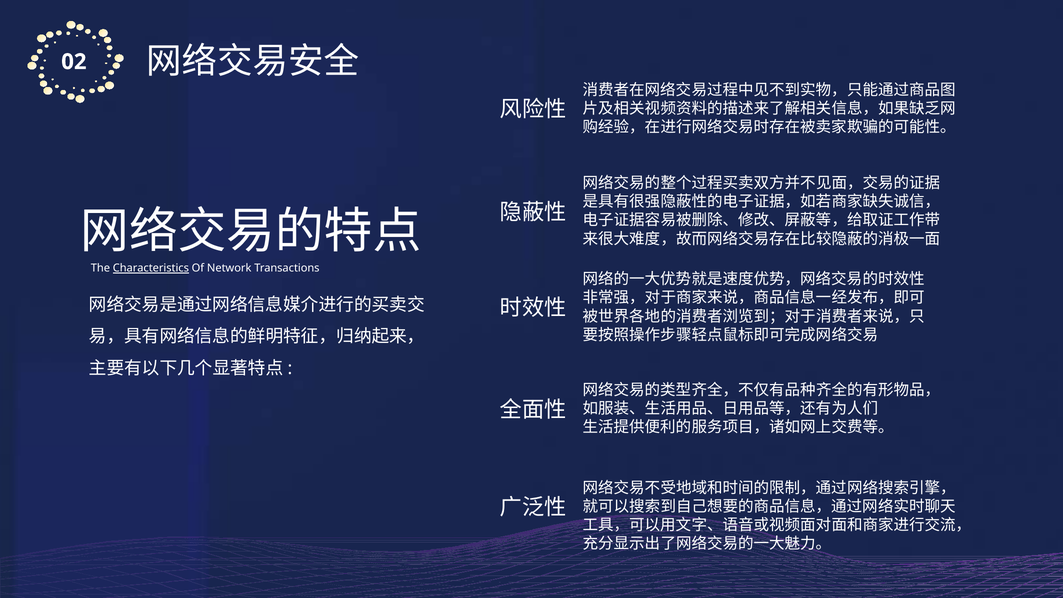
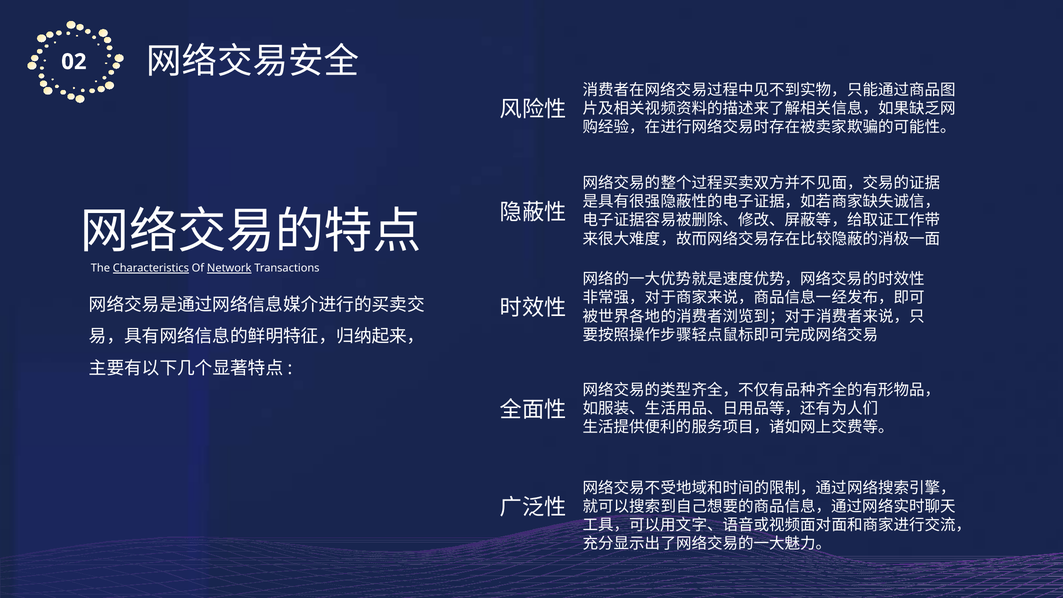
Network underline: none -> present (229, 268)
